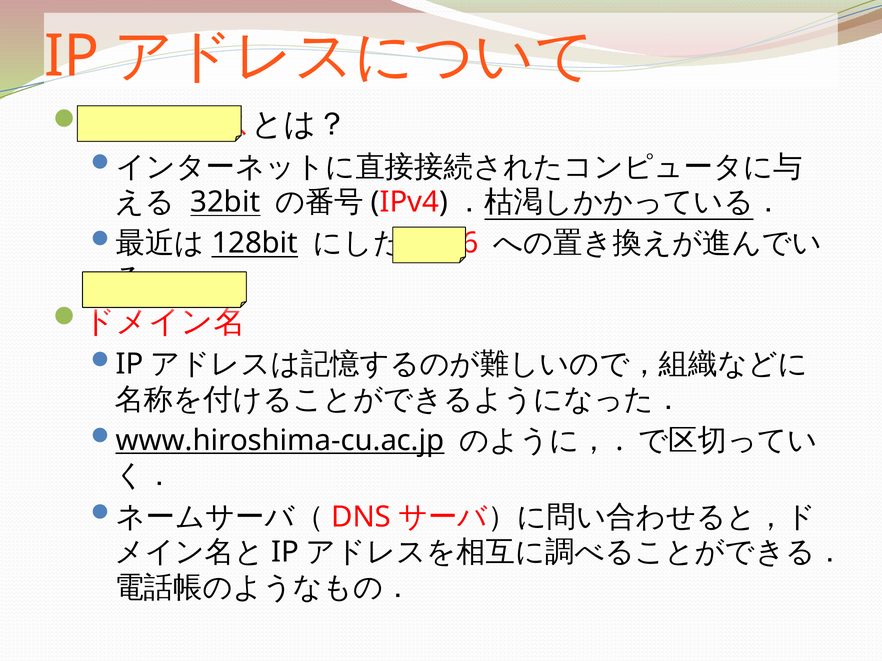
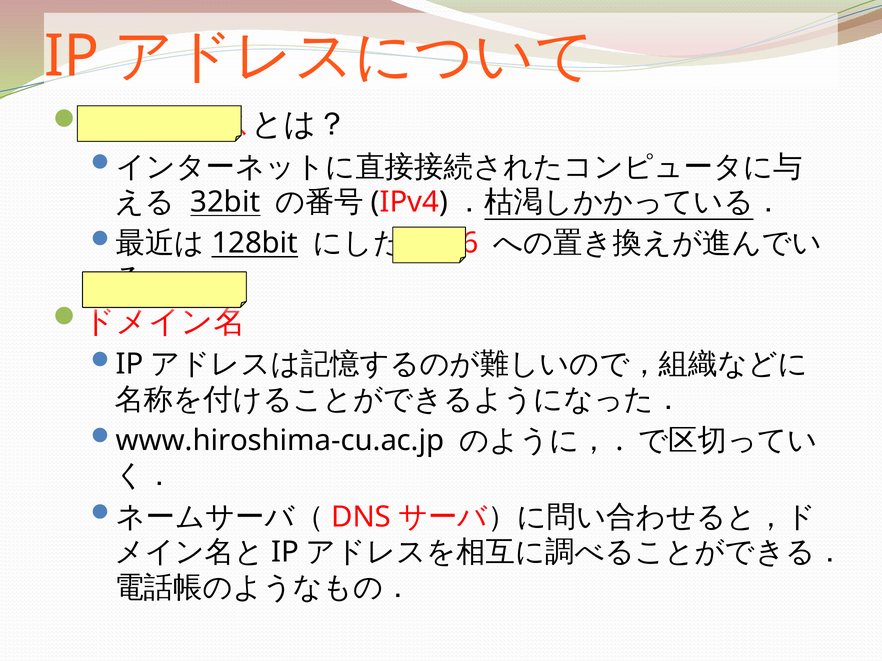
www.hiroshima-cu.ac.jp underline: present -> none (280, 441)
